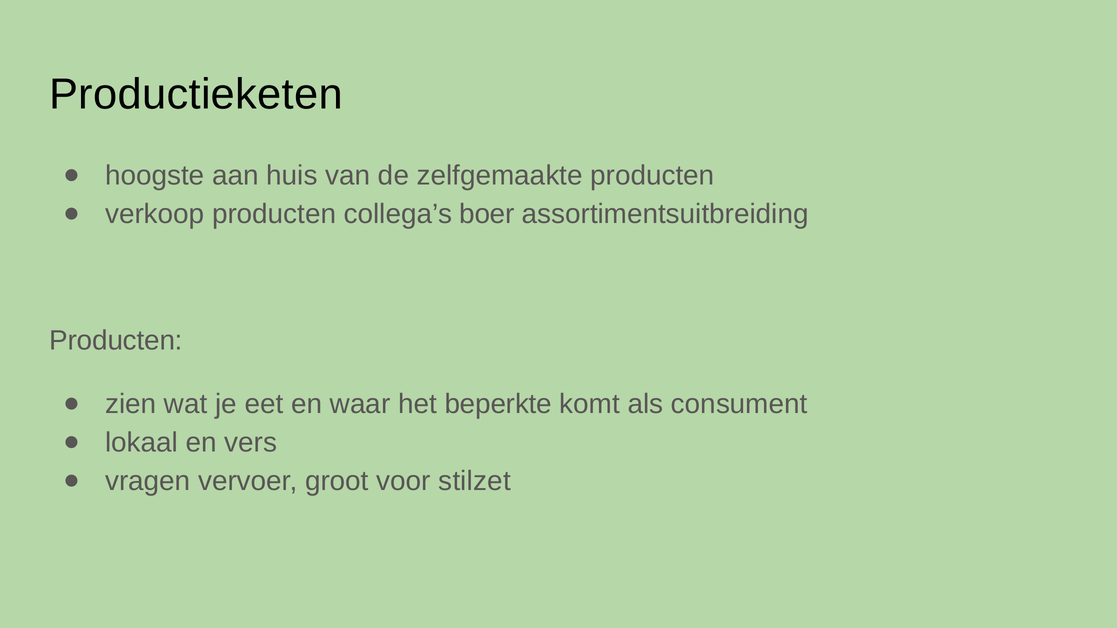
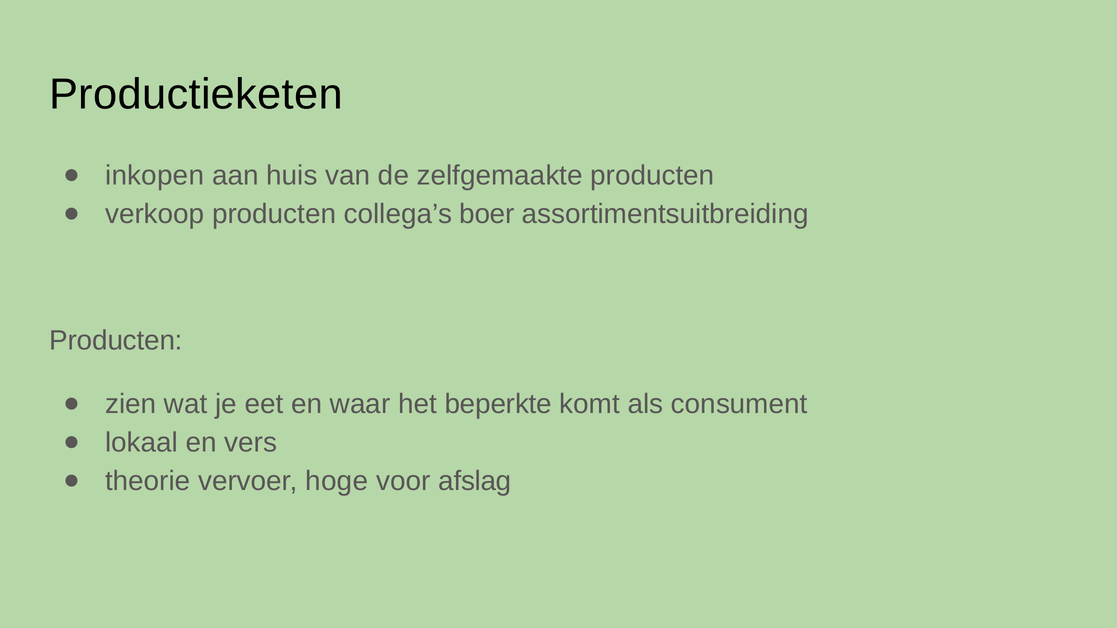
hoogste: hoogste -> inkopen (155, 176)
vragen: vragen -> theorie (148, 481)
groot: groot -> hoge (337, 481)
stilzet: stilzet -> afslag (475, 481)
